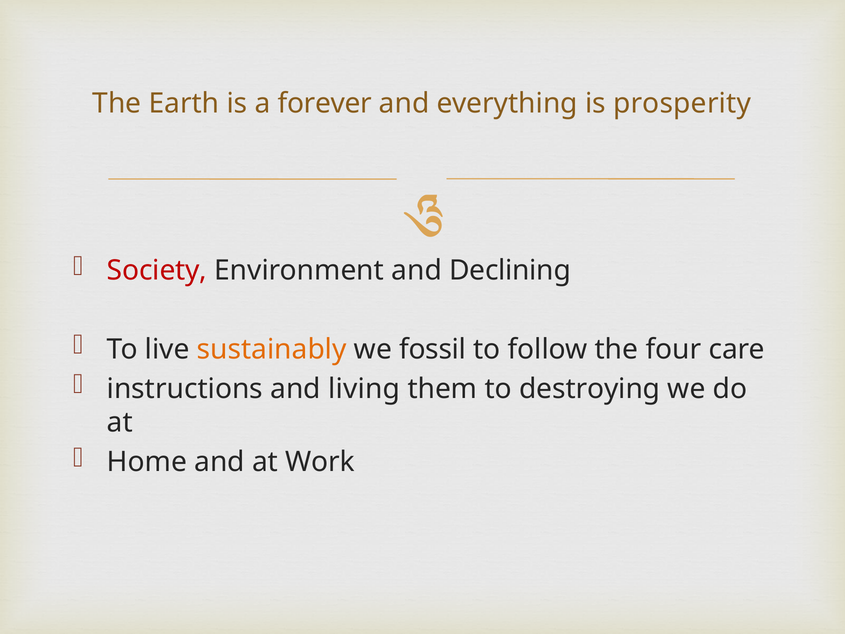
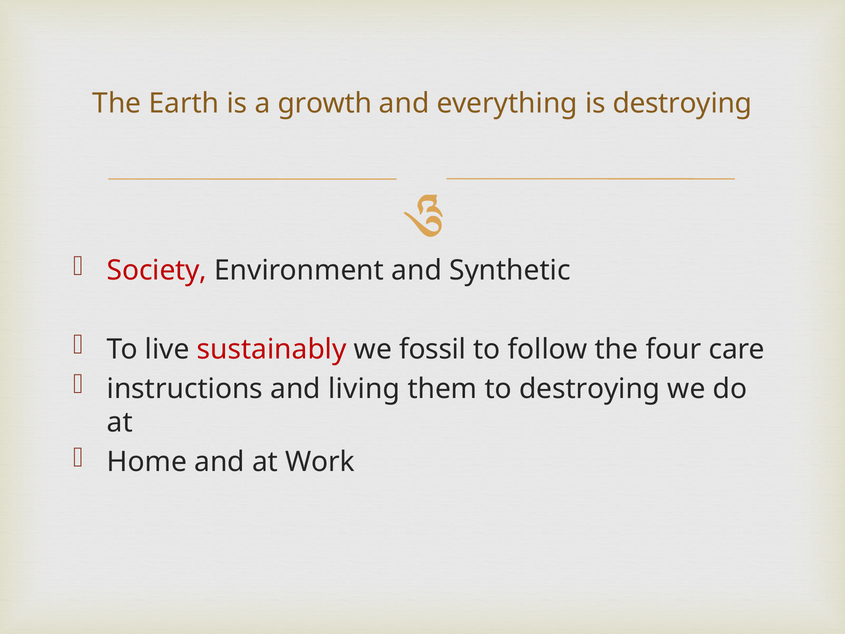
forever: forever -> growth (325, 103)
is prosperity: prosperity -> destroying (682, 103)
Declining: Declining -> Synthetic (510, 270)
sustainably colour: orange -> red (272, 349)
